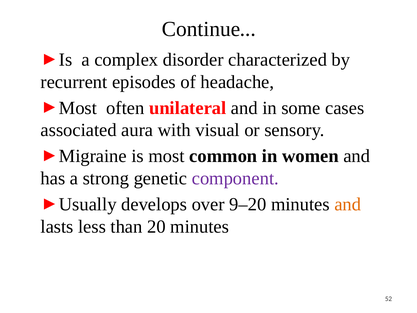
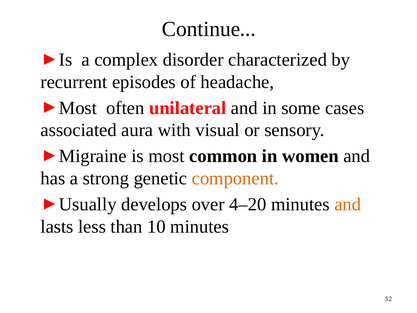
component colour: purple -> orange (235, 178)
9–20: 9–20 -> 4–20 (248, 204)
20: 20 -> 10 (156, 227)
